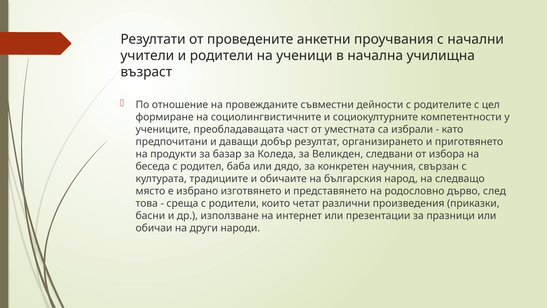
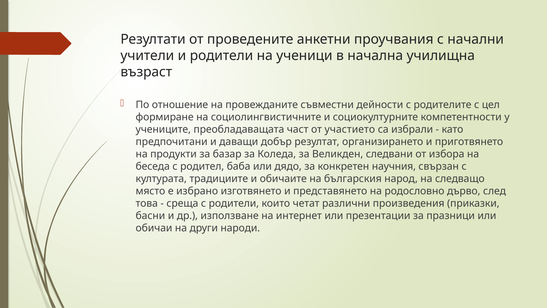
уместната: уместната -> участието (350, 129)
